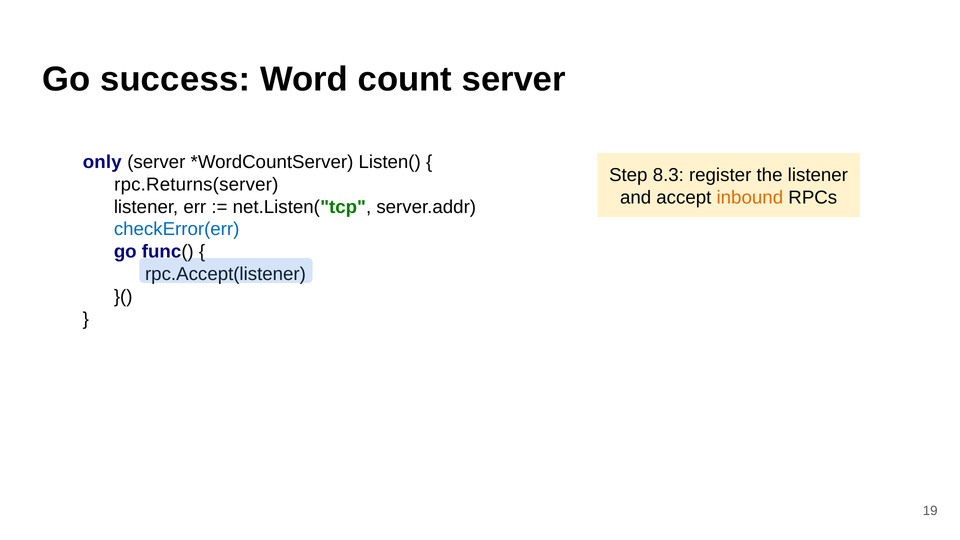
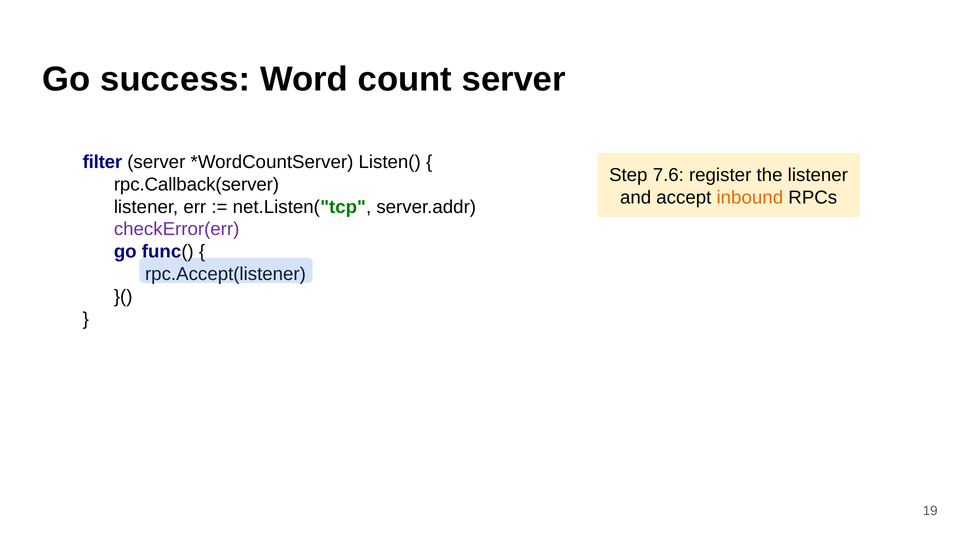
only: only -> filter (102, 162)
8.3: 8.3 -> 7.6 (668, 175)
rpc.Returns(server: rpc.Returns(server -> rpc.Callback(server (196, 184)
checkError(err colour: blue -> purple (177, 229)
